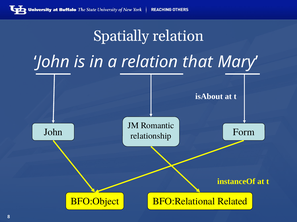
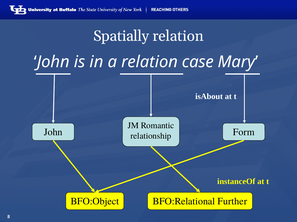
that: that -> case (198, 62)
Related: Related -> Further (232, 202)
